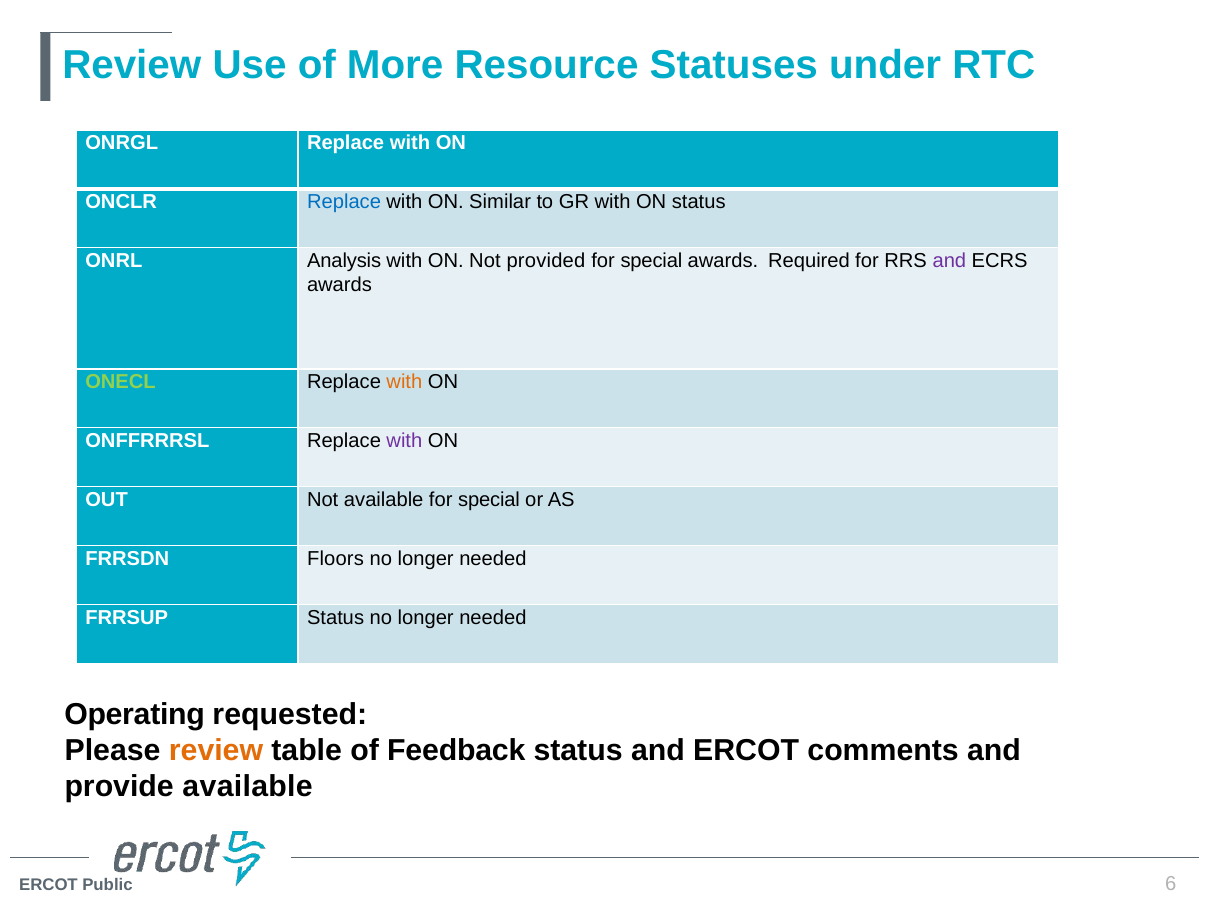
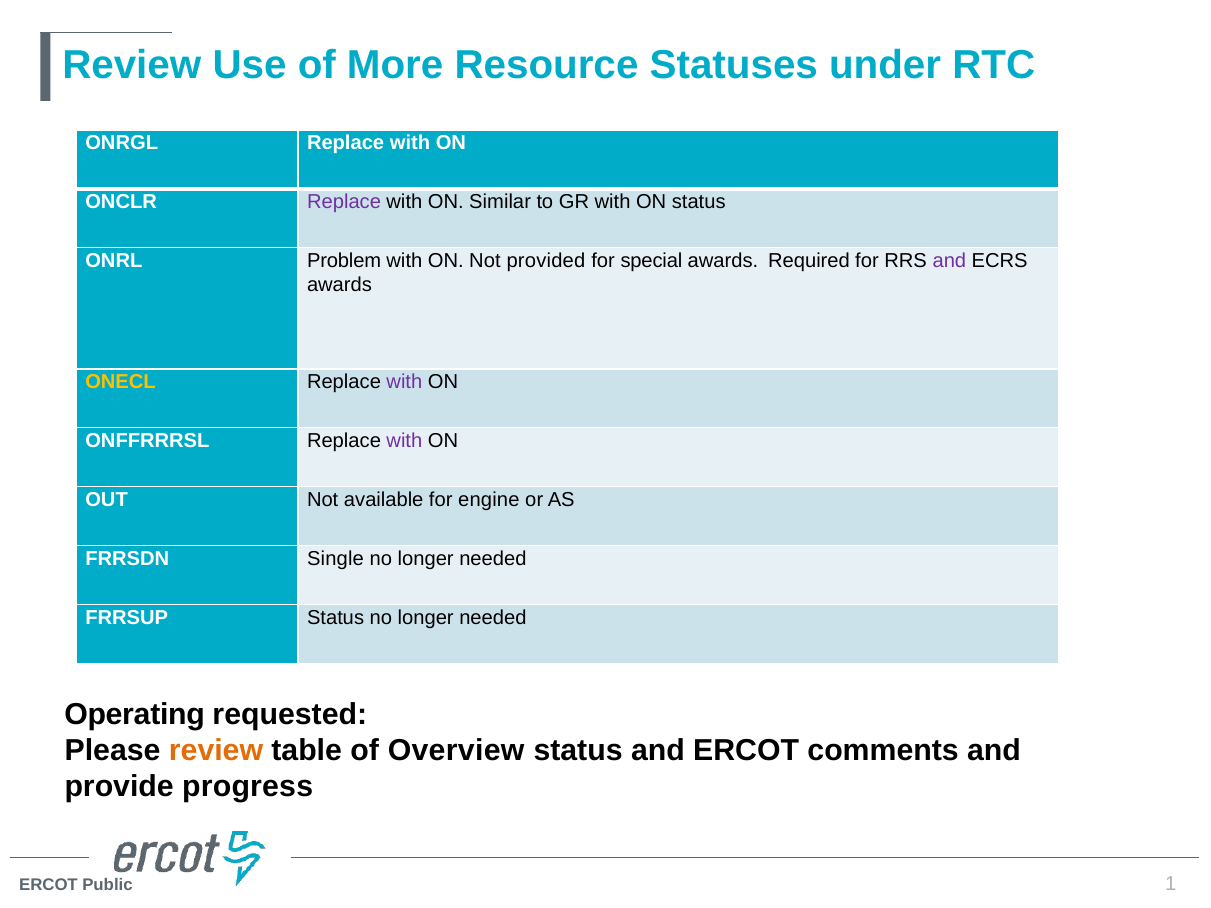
Replace colour: blue -> purple (344, 202)
Analysis: Analysis -> Problem (344, 261)
ONECL colour: light green -> yellow (120, 382)
with colour: orange -> purple (404, 382)
available for special: special -> engine (489, 500)
Floors: Floors -> Single (336, 559)
Feedback: Feedback -> Overview (456, 751)
provide available: available -> progress (248, 787)
6: 6 -> 1 (1171, 884)
